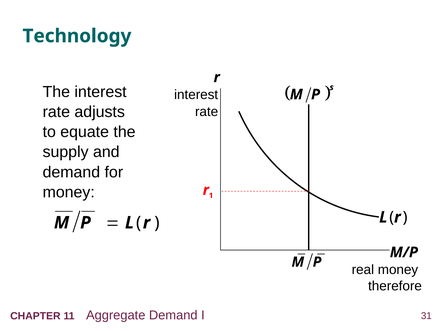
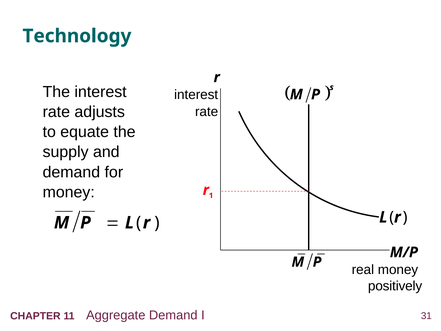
therefore: therefore -> positively (395, 286)
